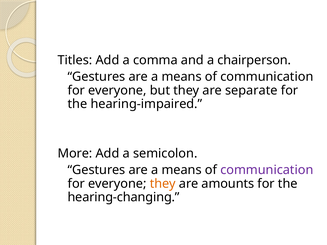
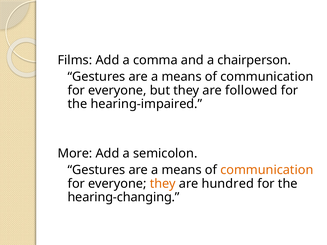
Titles: Titles -> Films (75, 60)
separate: separate -> followed (251, 90)
communication colour: purple -> orange (267, 170)
amounts: amounts -> hundred (228, 184)
